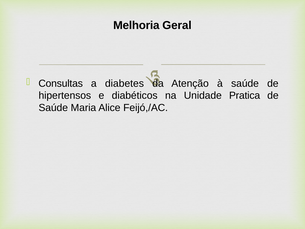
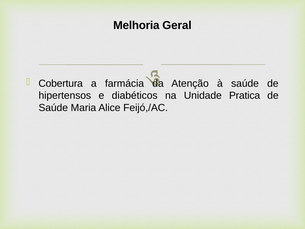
Consultas: Consultas -> Cobertura (61, 83)
diabetes: diabetes -> farmácia (125, 83)
